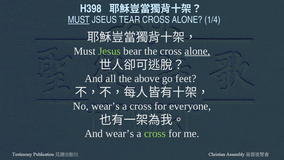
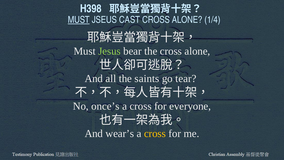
TEAR: TEAR -> CAST (130, 20)
alone underline: present -> none (197, 51)
above: above -> saints (147, 78)
feet: feet -> tear (186, 78)
No wear’s: wear’s -> once’s (105, 106)
cross colour: light green -> yellow (155, 133)
